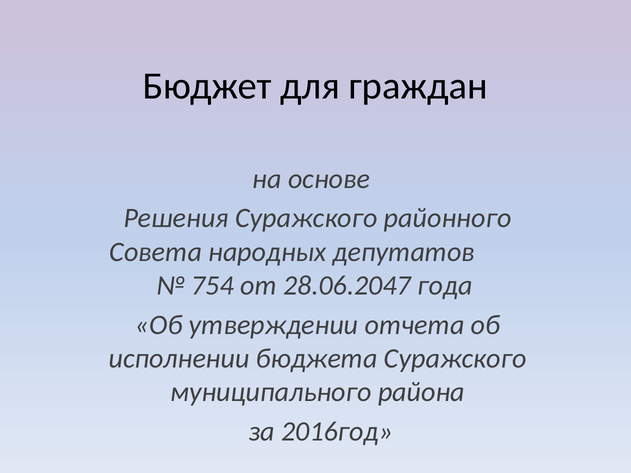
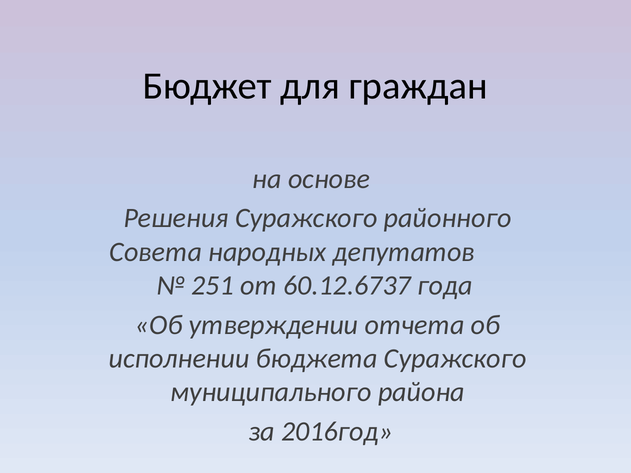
754: 754 -> 251 (213, 286)
28.06.2047: 28.06.2047 -> 60.12.6737 (347, 286)
